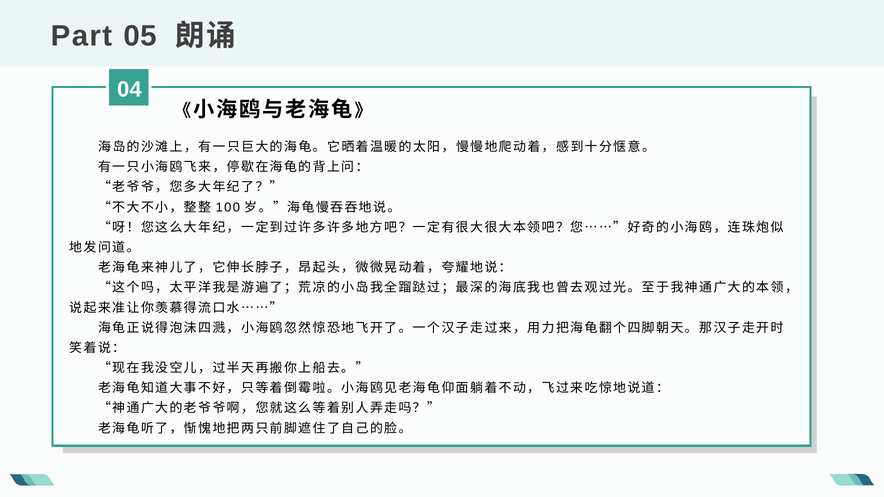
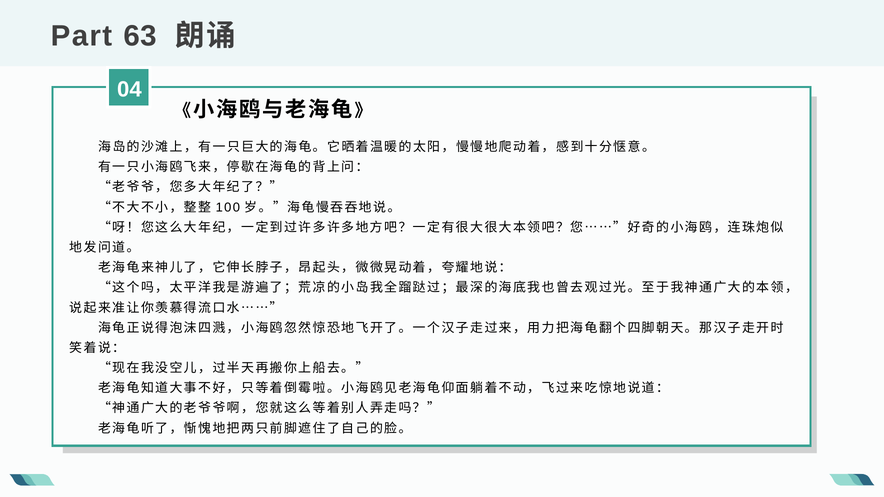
05: 05 -> 63 (140, 36)
